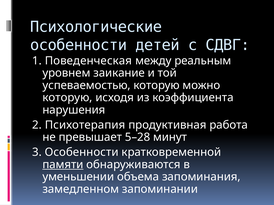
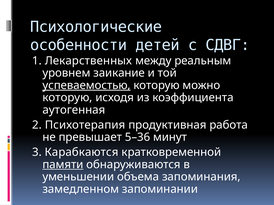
Поведенческая: Поведенческая -> Лекарственных (88, 61)
успеваемостью underline: none -> present (87, 86)
нарушения: нарушения -> аутогенная (74, 110)
5–28: 5–28 -> 5–36 (138, 138)
3 Особенности: Особенности -> Карабкаются (82, 153)
